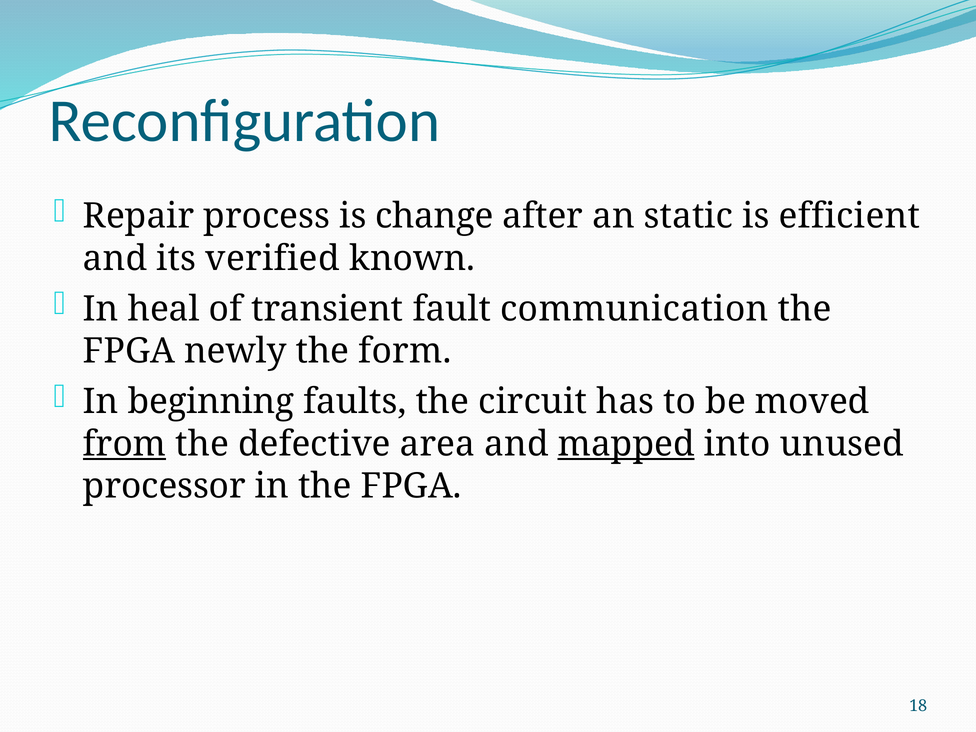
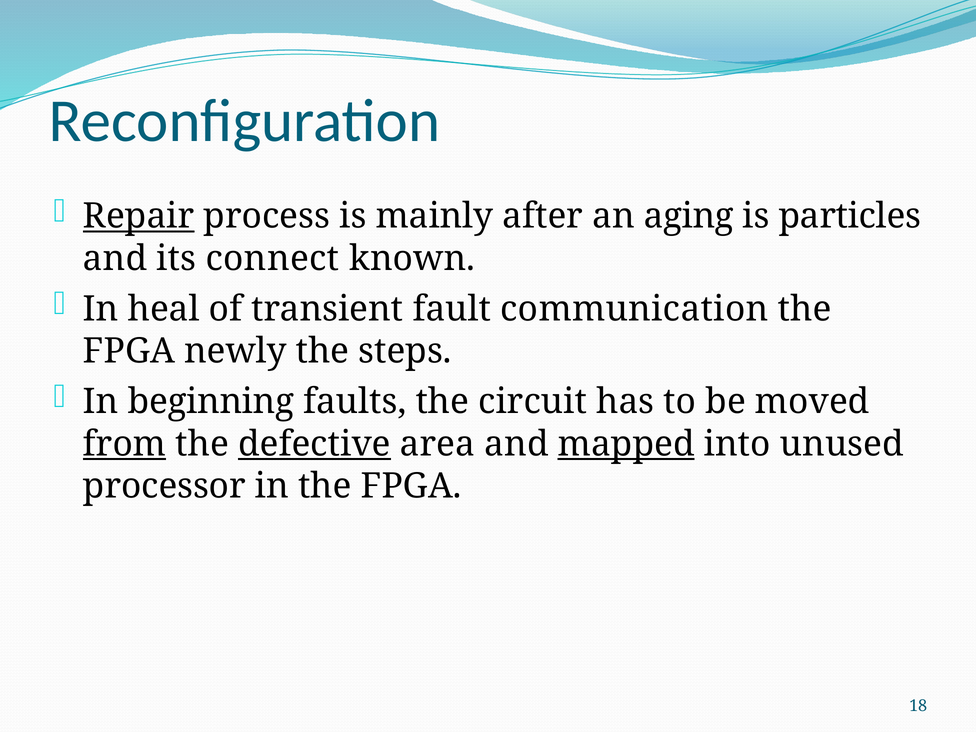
Repair underline: none -> present (139, 216)
change: change -> mainly (434, 216)
static: static -> aging (689, 216)
efficient: efficient -> particles (850, 216)
verified: verified -> connect (272, 259)
form: form -> steps (405, 351)
defective underline: none -> present (314, 444)
